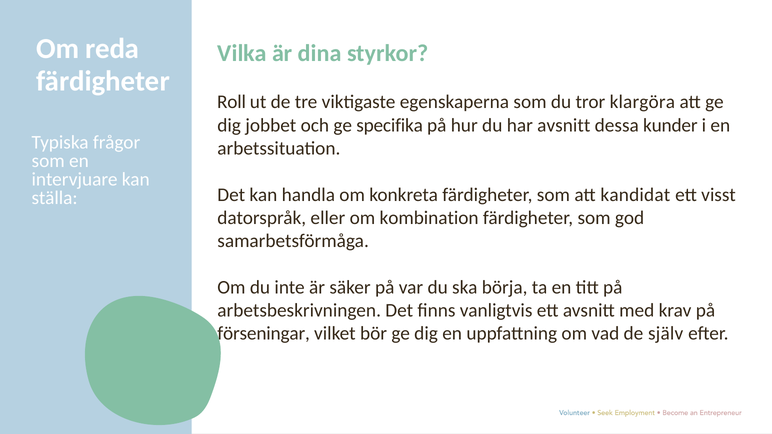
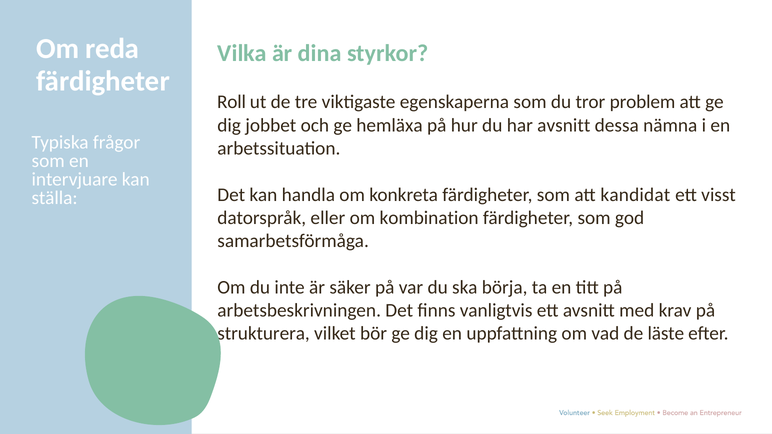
klargöra: klargöra -> problem (642, 102)
specifika: specifika -> hemläxa (390, 125)
kunder: kunder -> nämna (670, 125)
förseningar: förseningar -> strukturera (264, 334)
själv: själv -> läste (666, 334)
